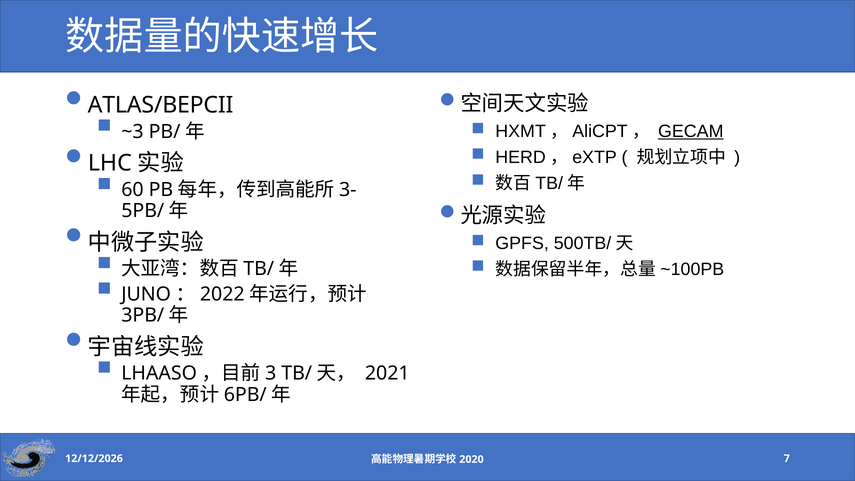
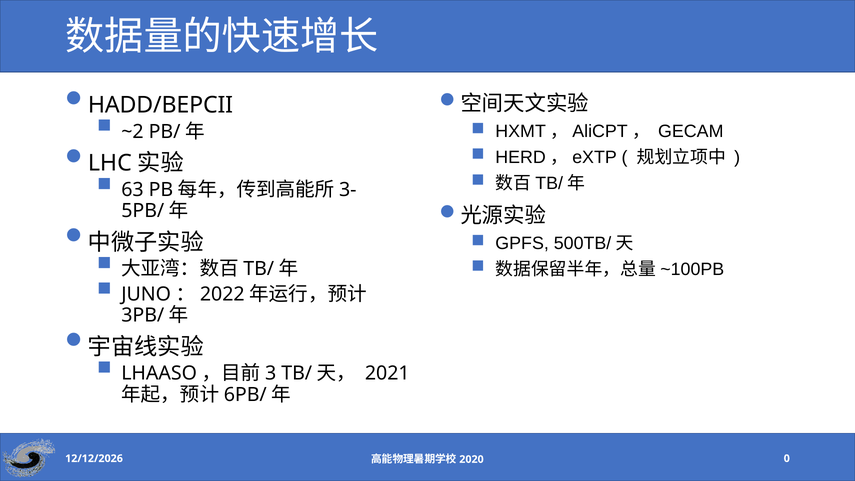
ATLAS/BEPCII: ATLAS/BEPCII -> HADD/BEPCII (161, 105)
~3: ~3 -> ~2 (132, 132)
GECAM underline: present -> none (691, 131)
60: 60 -> 63 (132, 190)
7: 7 -> 0 (787, 458)
